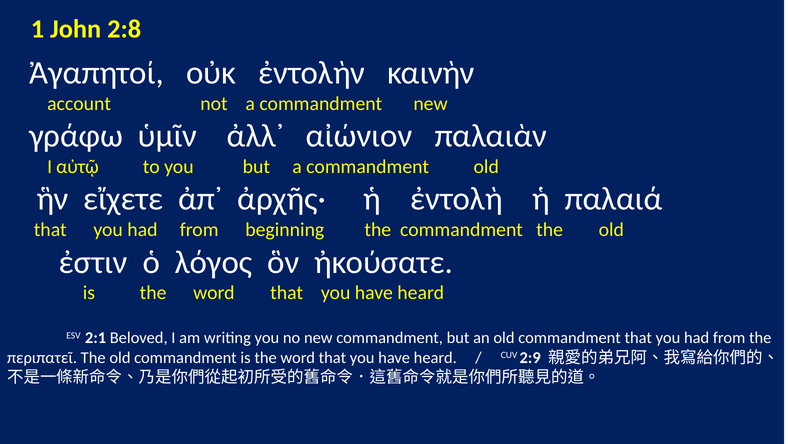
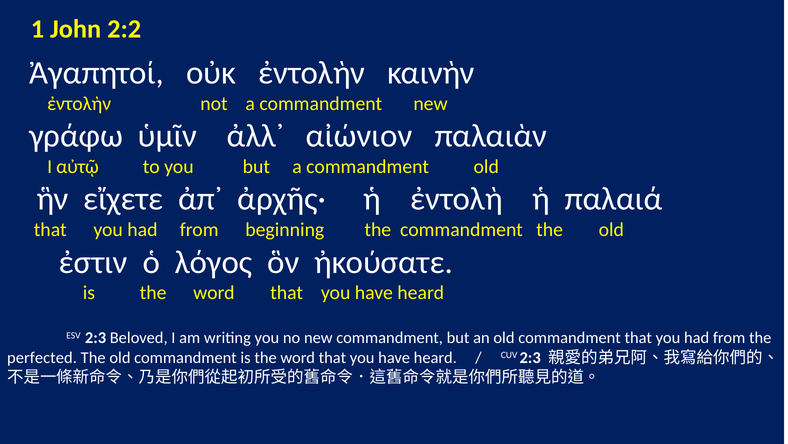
2:8: 2:8 -> 2:2 (124, 29)
account: account -> ἐντολὴν (79, 104)
ESV 2:1: 2:1 -> 2:3 (96, 338)
περιπατεῖ: περιπατεῖ -> perfected (42, 358)
CUV 2:9: 2:9 -> 2:3 (530, 358)
